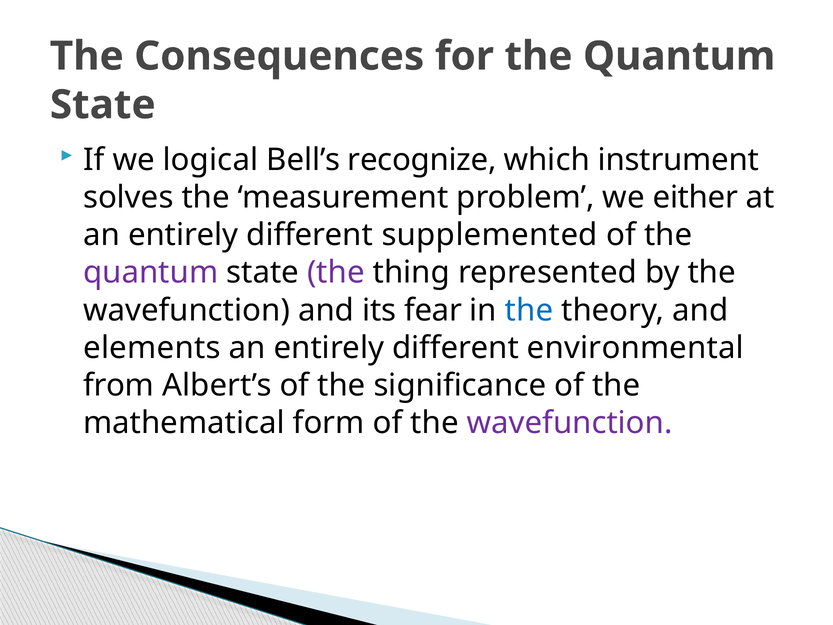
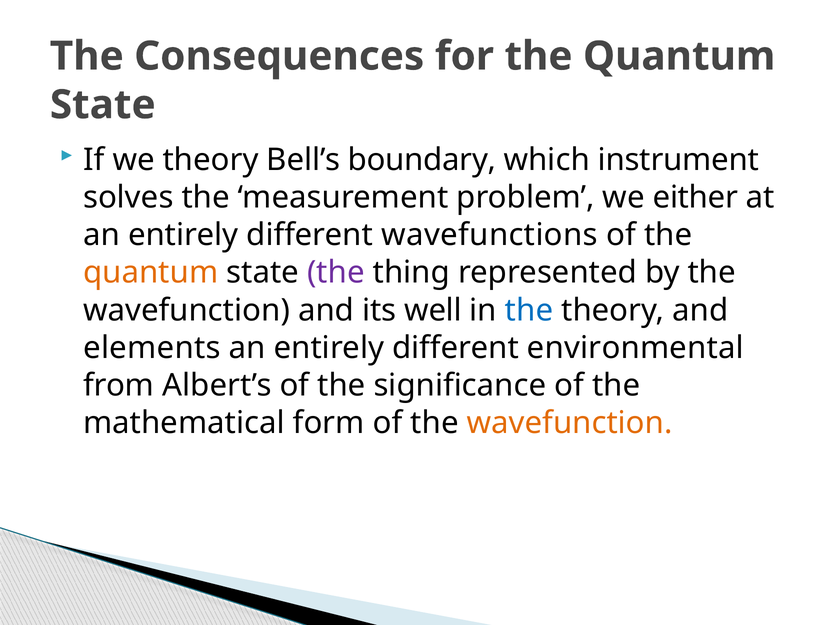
we logical: logical -> theory (211, 160)
recognize: recognize -> boundary (422, 160)
supplemented: supplemented -> wavefunctions (490, 235)
quantum colour: purple -> orange (151, 273)
fear: fear -> well (433, 310)
wavefunction colour: purple -> orange (570, 423)
